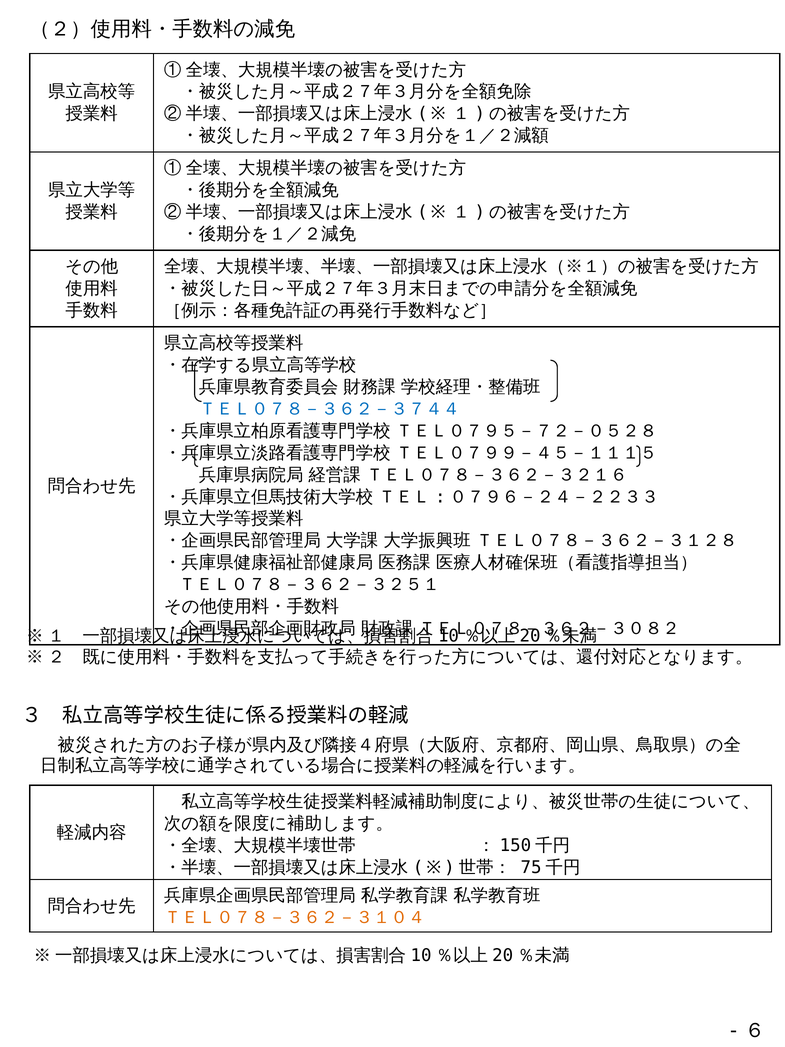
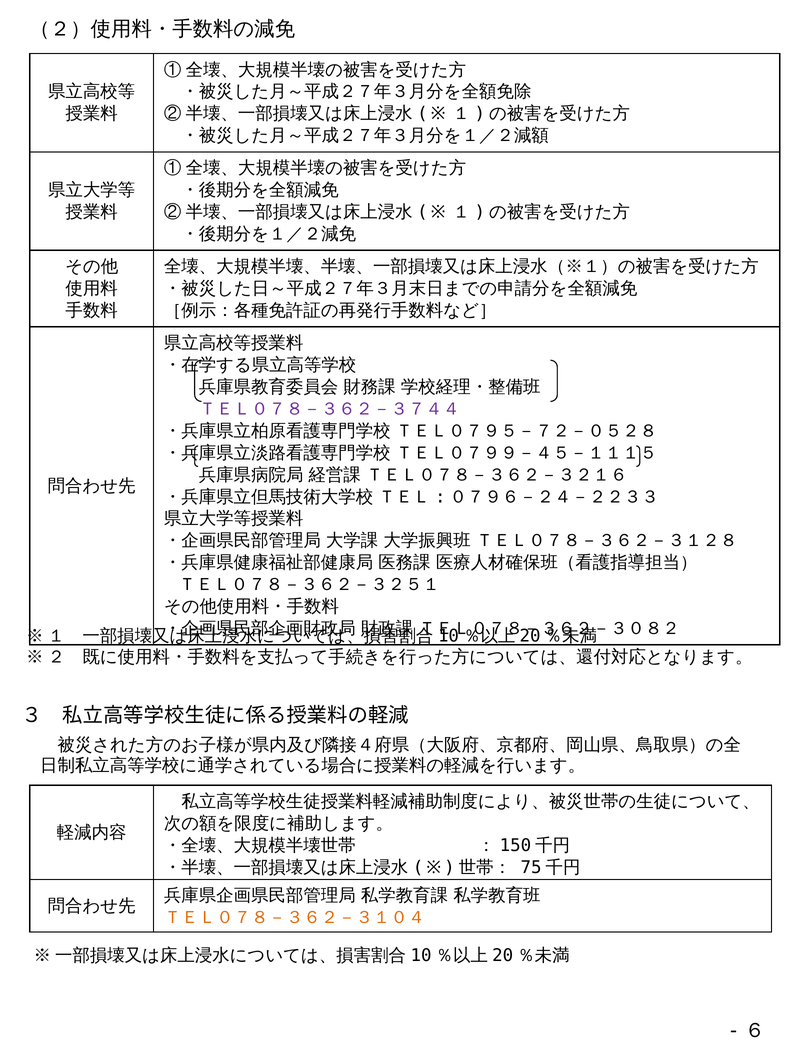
ＴＥＬ０７８－３６２－３７４４ colour: blue -> purple (329, 409)
